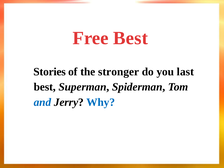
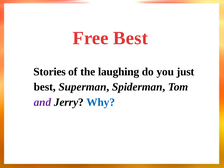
stronger: stronger -> laughing (119, 72)
last: last -> just (185, 72)
and colour: blue -> purple (42, 102)
